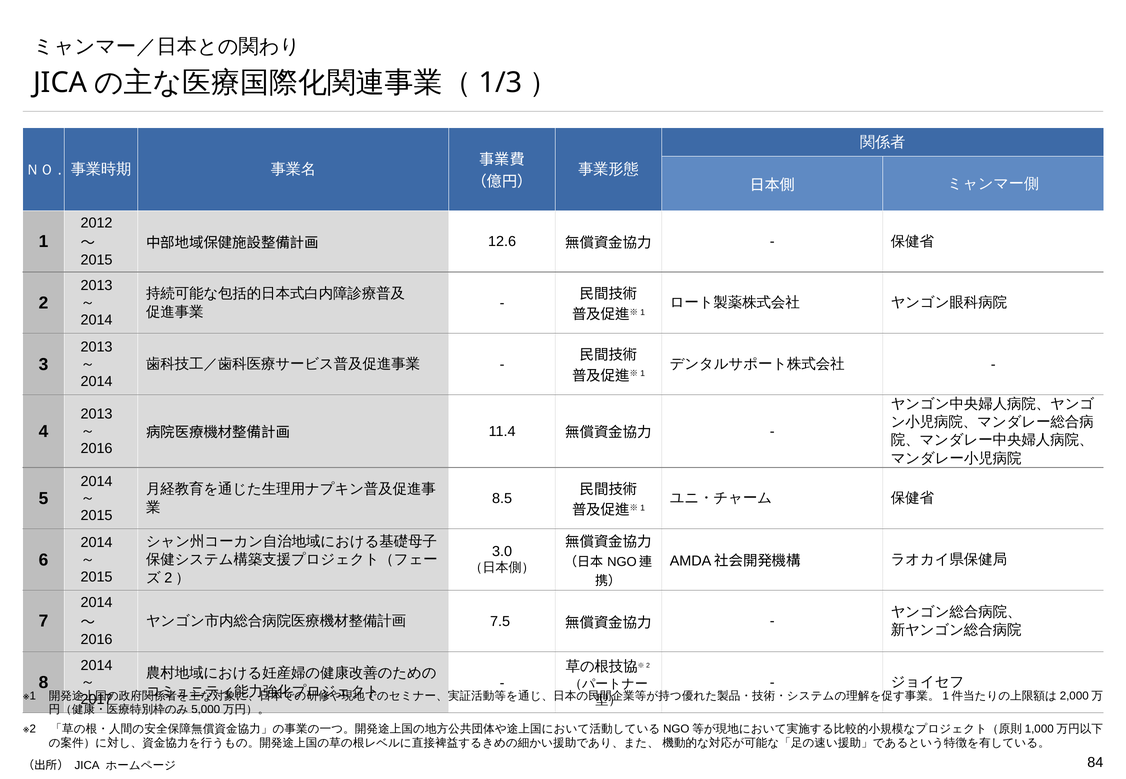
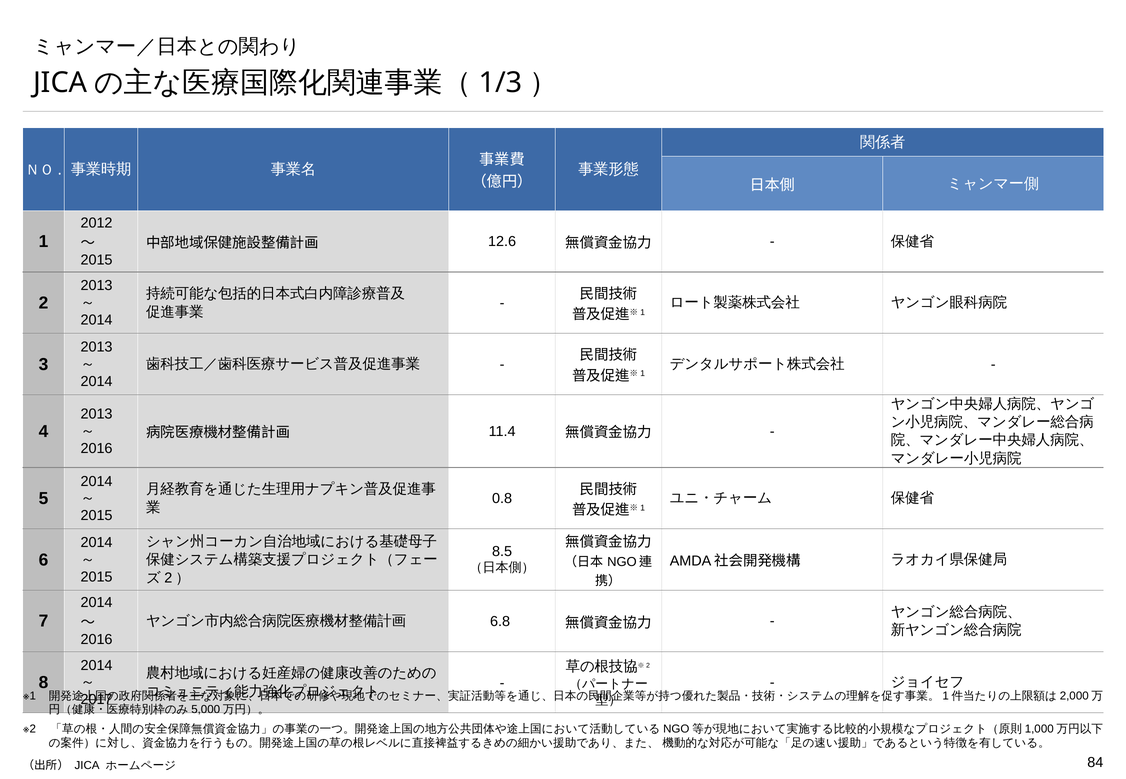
8.5: 8.5 -> 0.8 (502, 499)
3.0: 3.0 -> 8.5 (502, 552)
7.5: 7.5 -> 6.8 (500, 622)
